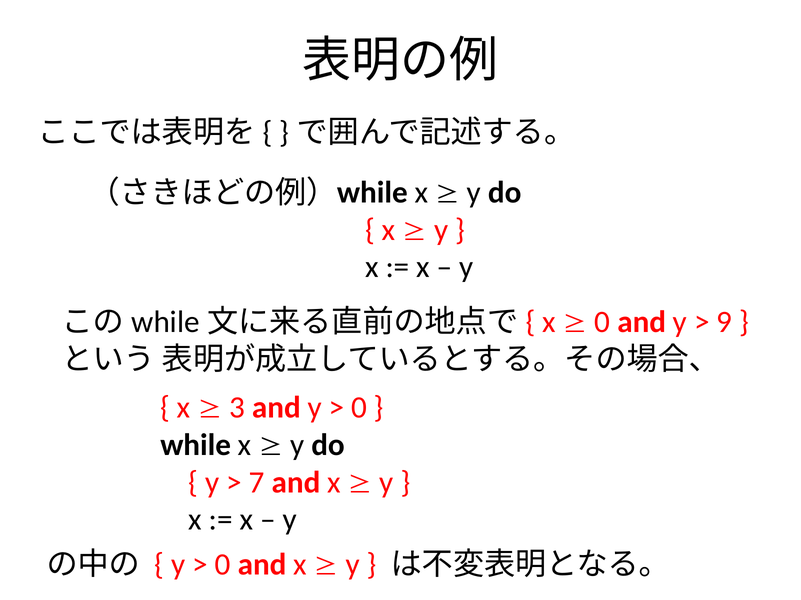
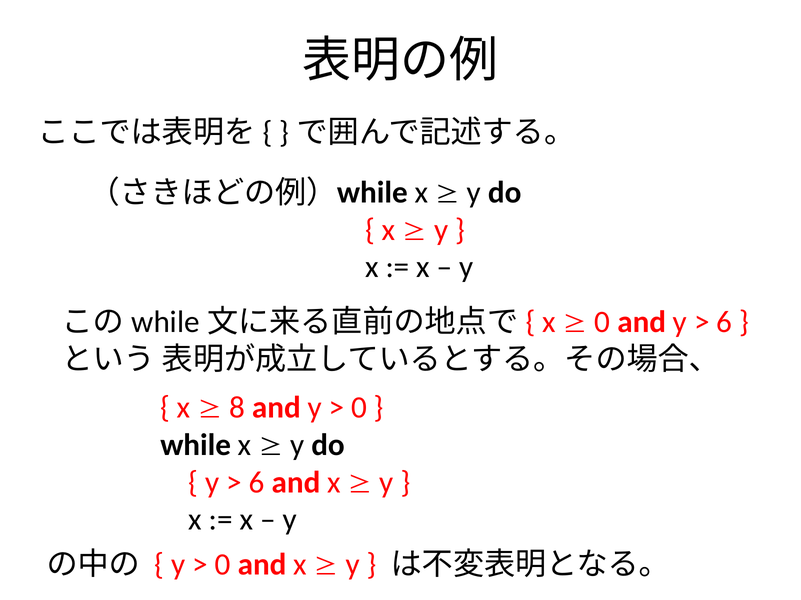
9: 9 -> 6 (724, 322)
3: 3 -> 8 (237, 408)
7: 7 -> 6 (257, 483)
